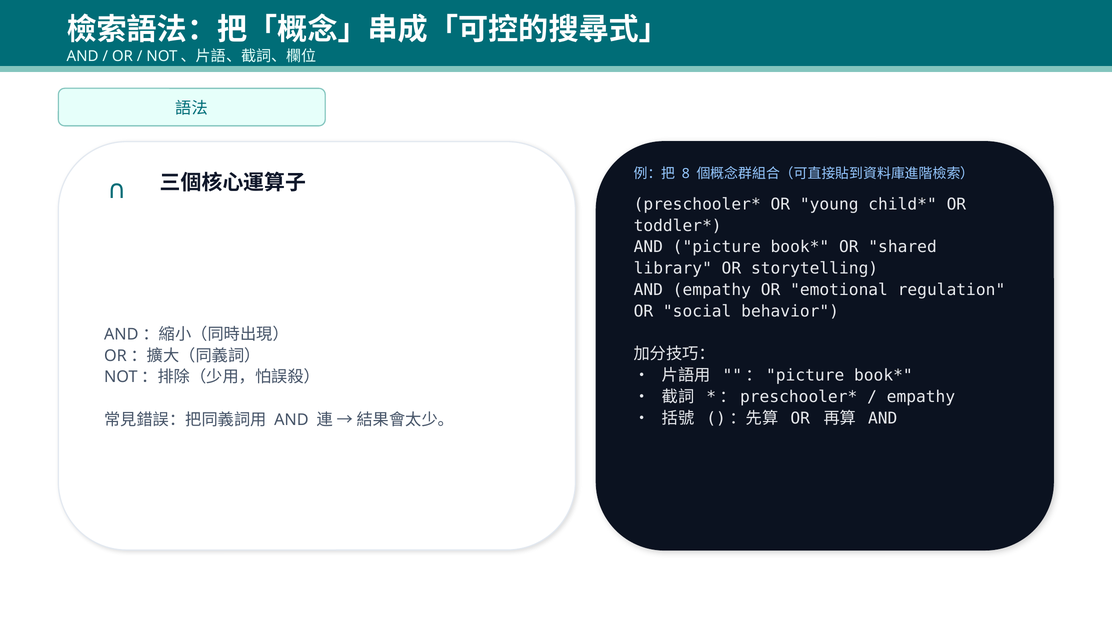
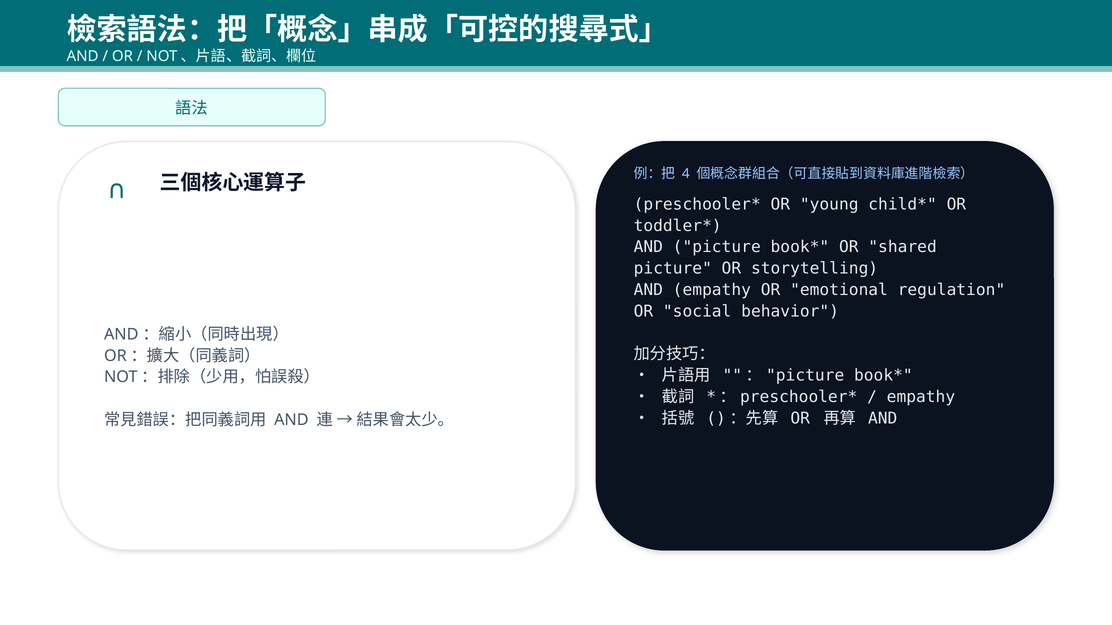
8: 8 -> 4 (686, 174)
library: library -> picture (673, 269)
